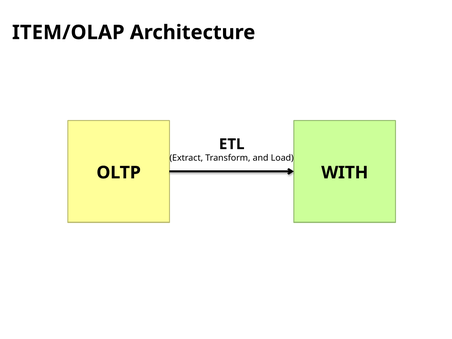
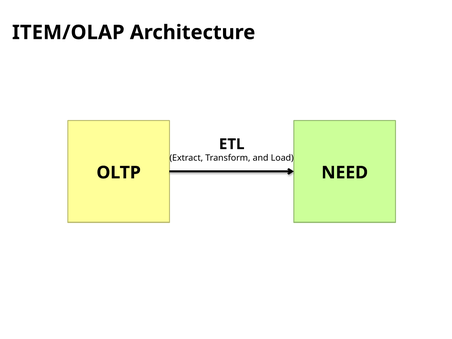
WITH: WITH -> NEED (345, 173)
